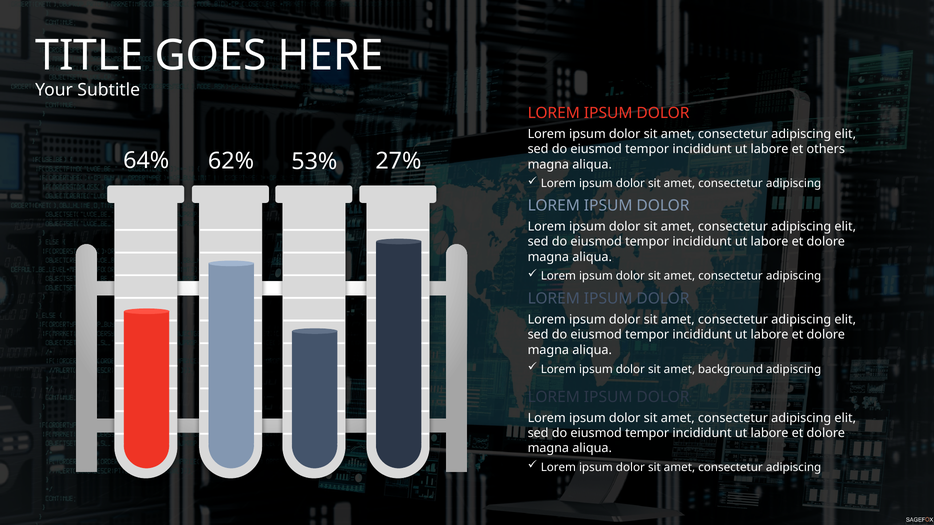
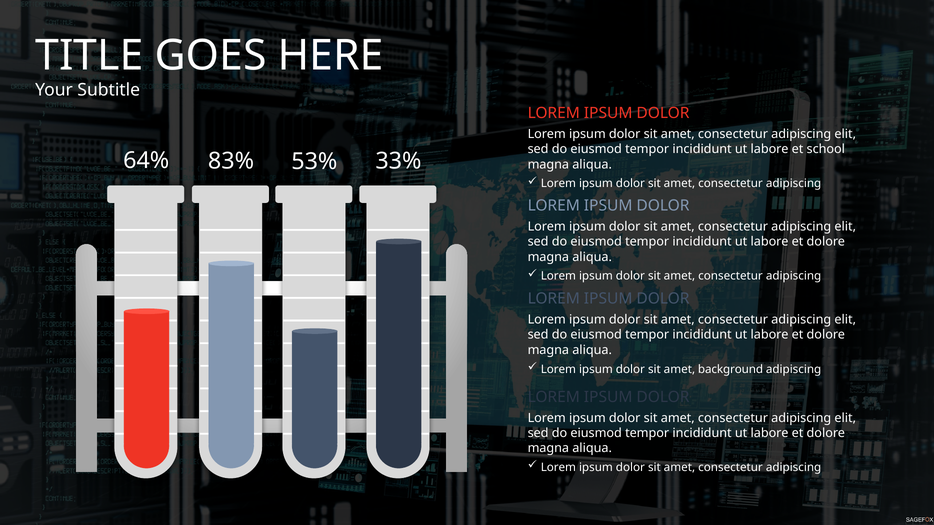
others: others -> school (826, 149)
62%: 62% -> 83% (231, 161)
27%: 27% -> 33% (398, 161)
